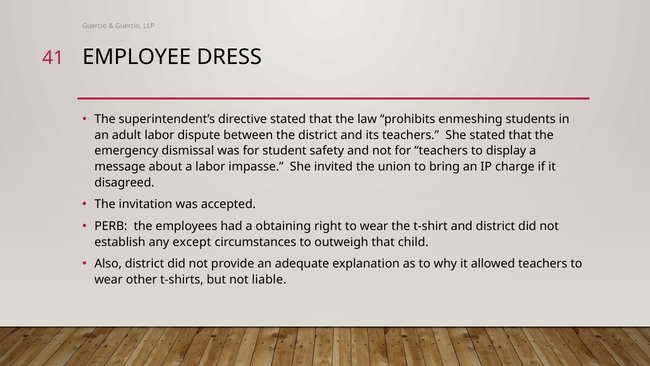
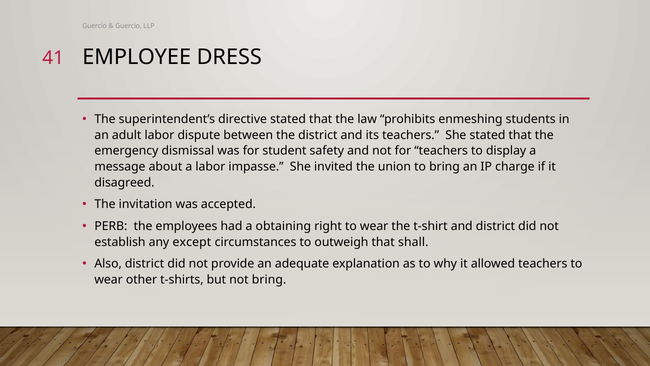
child: child -> shall (413, 242)
not liable: liable -> bring (269, 279)
